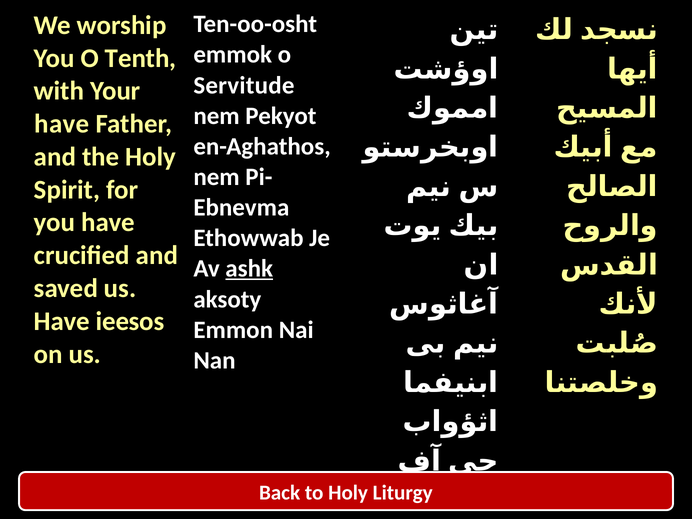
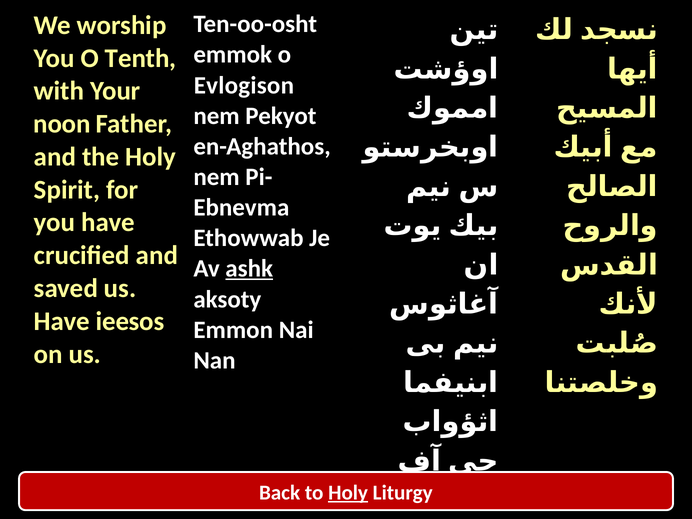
Servitude: Servitude -> Evlogison (244, 85)
have: have -> noon (62, 124)
Holy underline: none -> present (348, 493)
